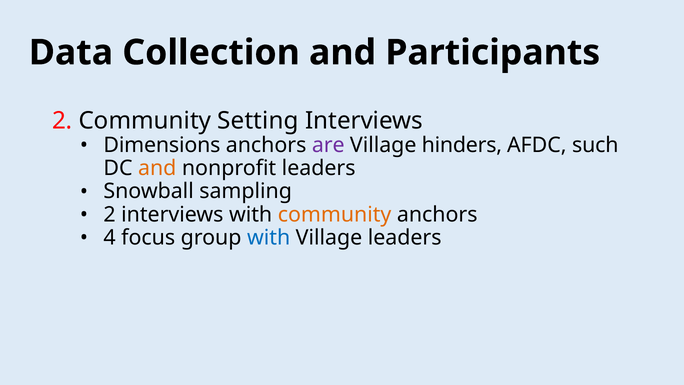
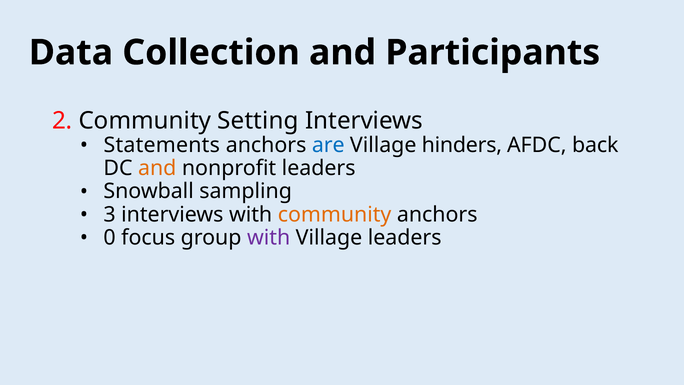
Dimensions: Dimensions -> Statements (162, 145)
are colour: purple -> blue (328, 145)
such: such -> back (595, 145)
2: 2 -> 3 (110, 214)
4: 4 -> 0 (110, 237)
with colour: blue -> purple (269, 237)
